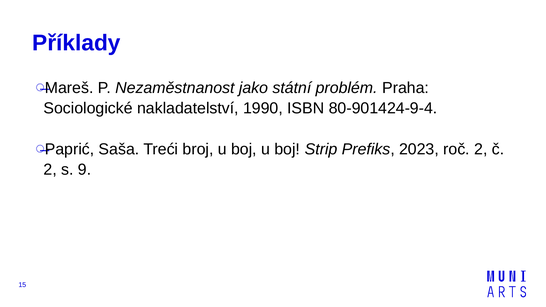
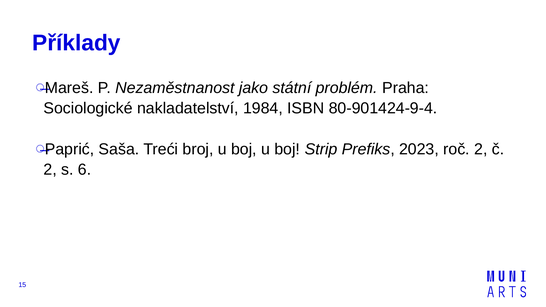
1990: 1990 -> 1984 (263, 108)
9: 9 -> 6 (85, 170)
